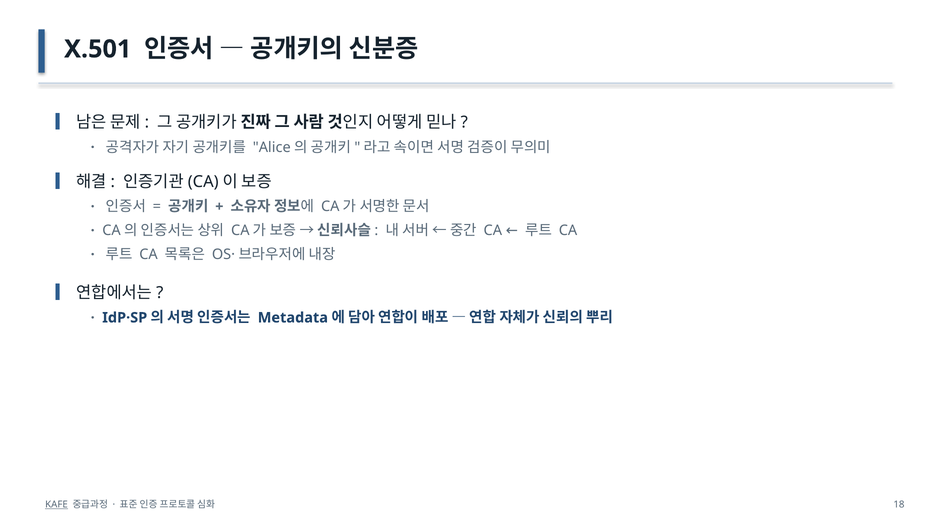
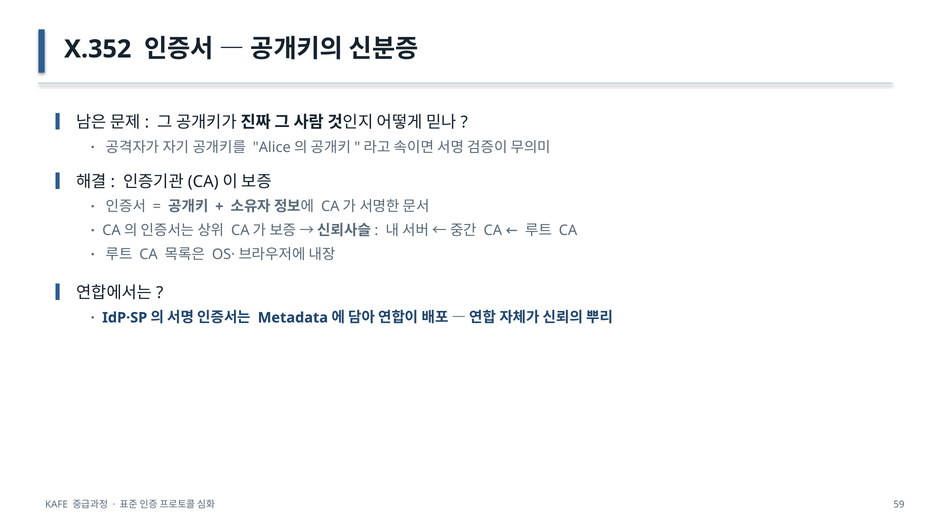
X.501: X.501 -> X.352 (98, 49)
KAFE underline: present -> none (57, 504)
18: 18 -> 59 (899, 504)
